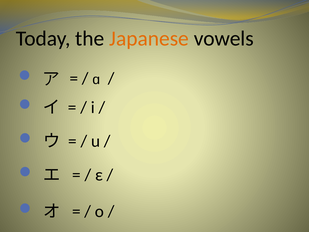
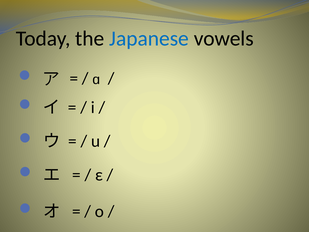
Japanese colour: orange -> blue (149, 39)
